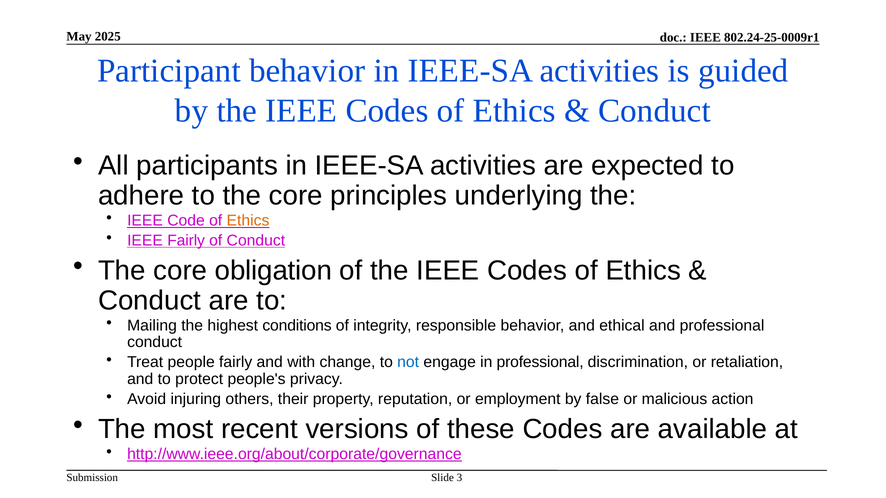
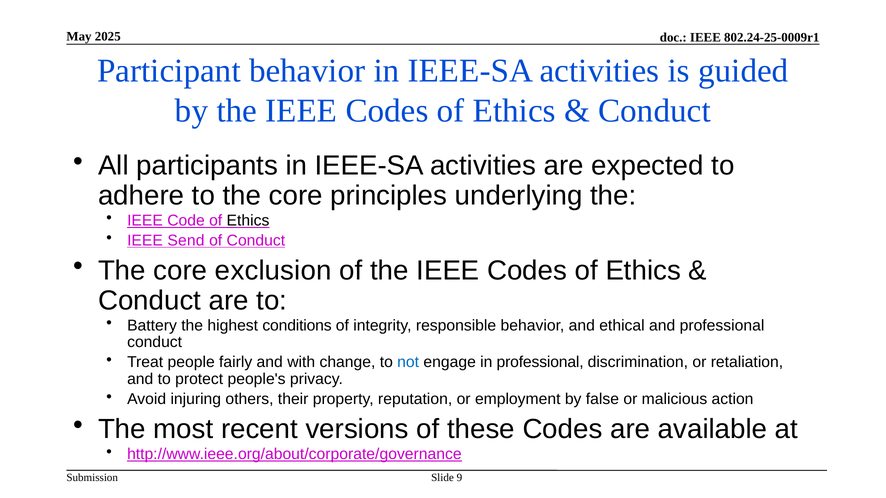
Ethics colour: orange -> black (248, 221)
IEEE Fairly: Fairly -> Send (186, 241)
obligation: obligation -> exclusion (273, 271)
Mailing: Mailing -> Battery (152, 326)
3: 3 -> 9 (459, 478)
